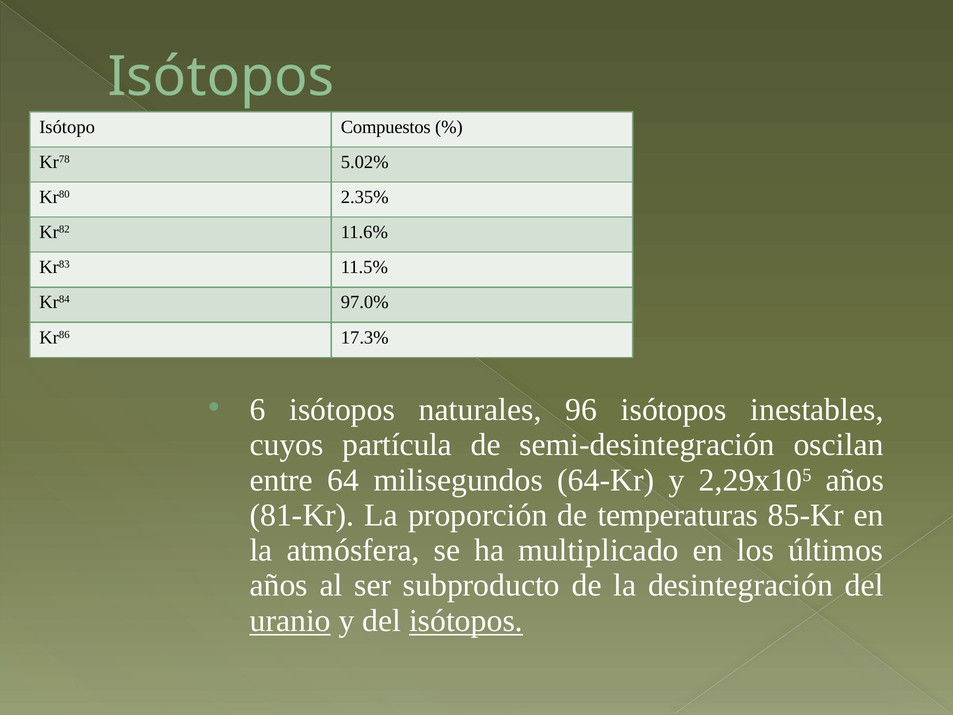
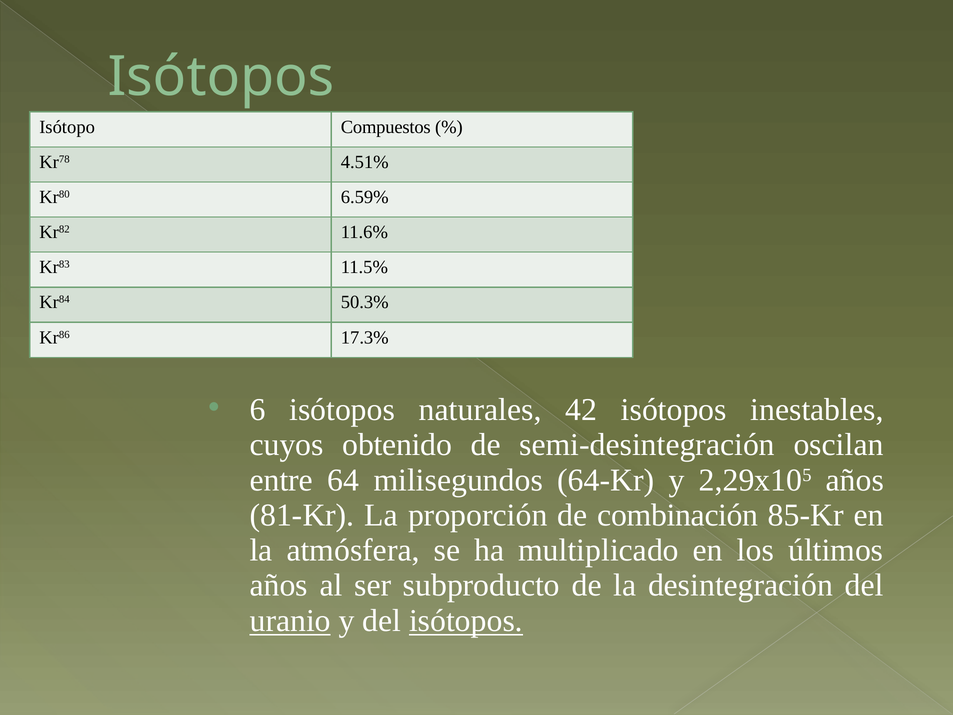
5.02%: 5.02% -> 4.51% (365, 162)
2.35%: 2.35% -> 6.59% (365, 197)
97.0%: 97.0% -> 50.3% (365, 302)
96: 96 -> 42 (581, 410)
partícula: partícula -> obtenido (397, 445)
temperaturas: temperaturas -> combinación (678, 515)
